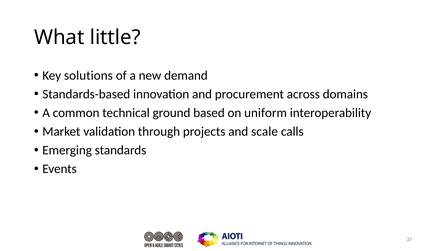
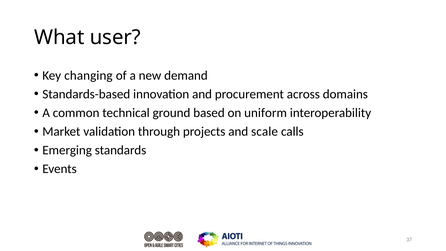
little: little -> user (115, 37)
solutions: solutions -> changing (88, 75)
